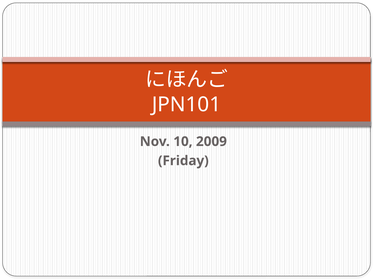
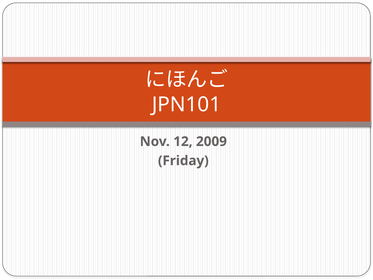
10: 10 -> 12 (183, 141)
